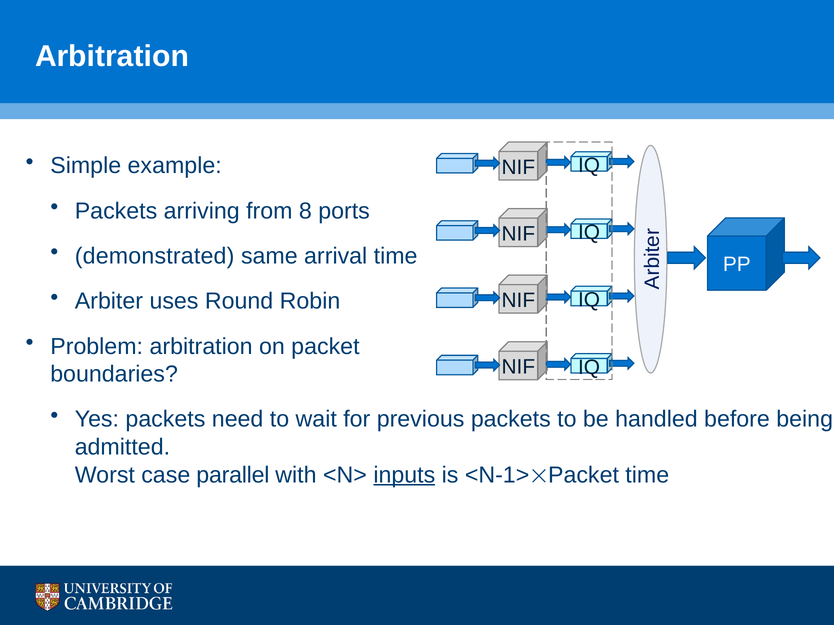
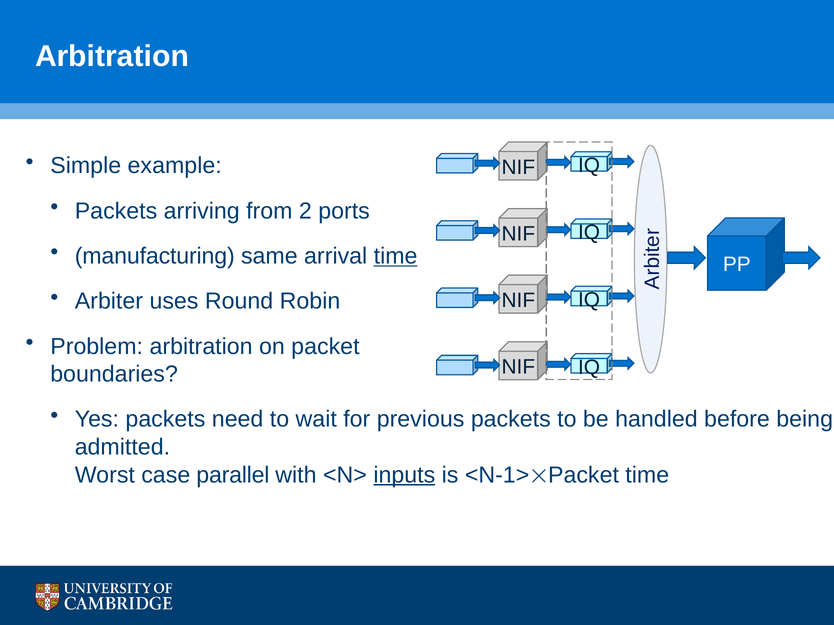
8: 8 -> 2 (305, 211)
demonstrated: demonstrated -> manufacturing (155, 256)
time underline: none -> present (396, 256)
